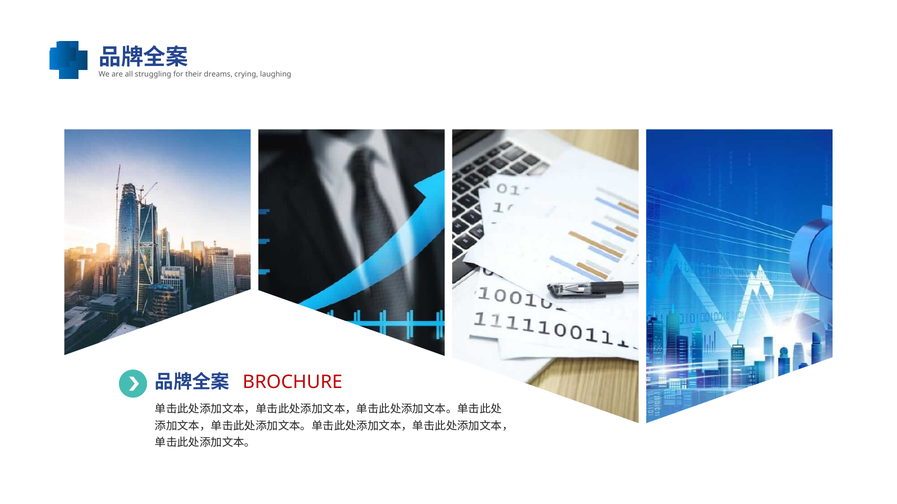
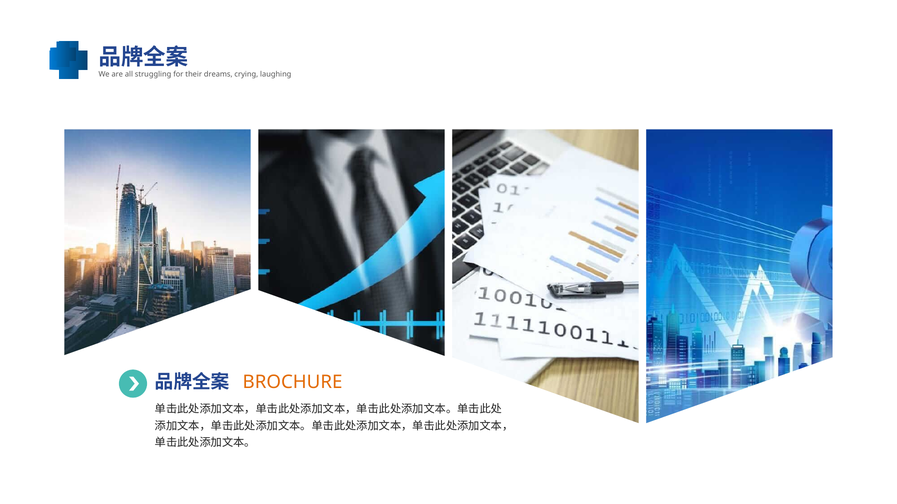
BROCHURE colour: red -> orange (293, 383)
